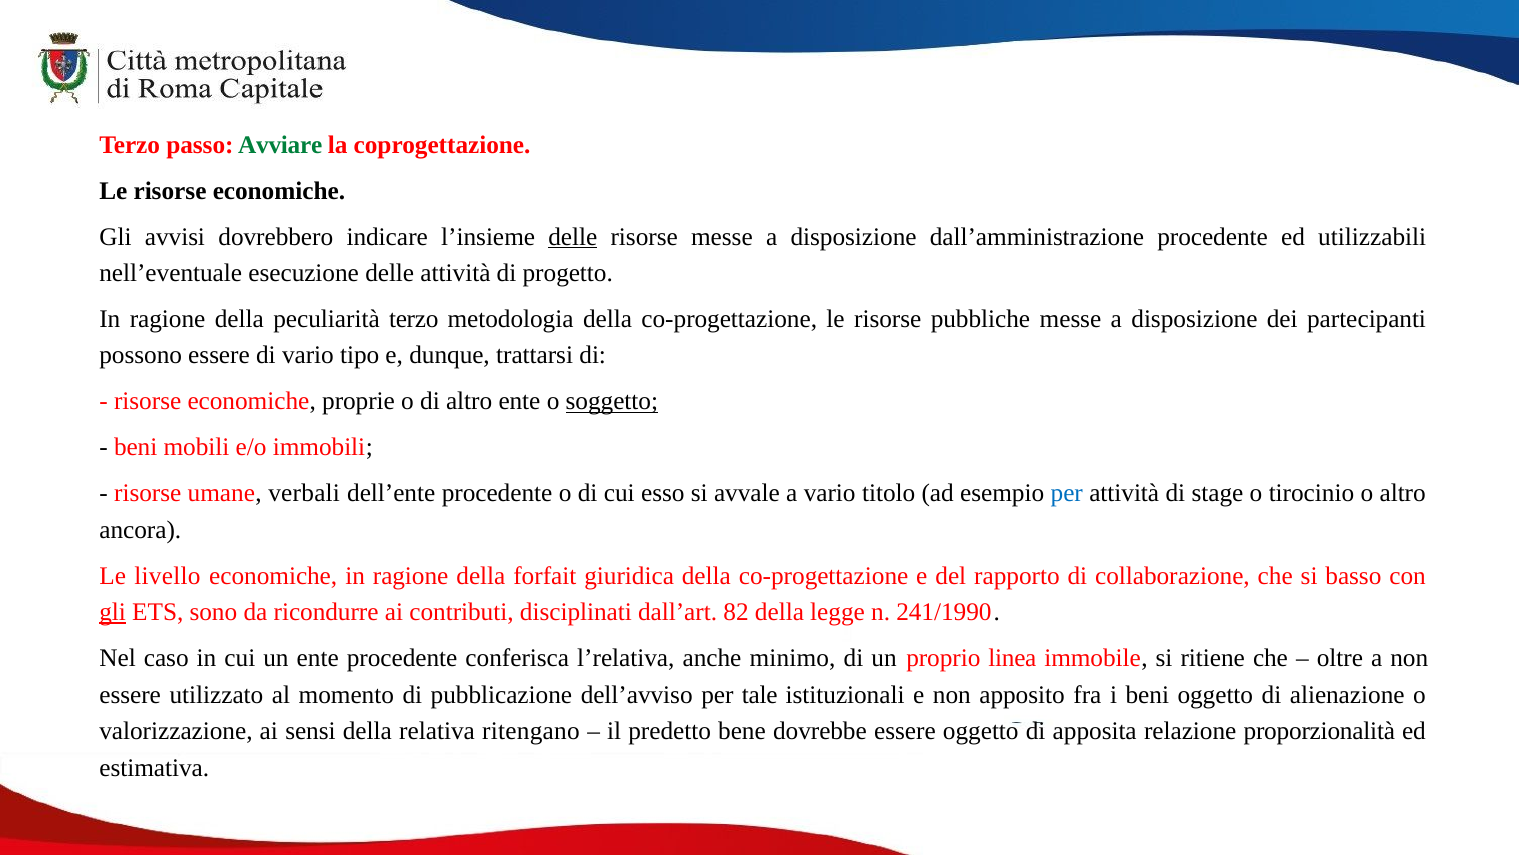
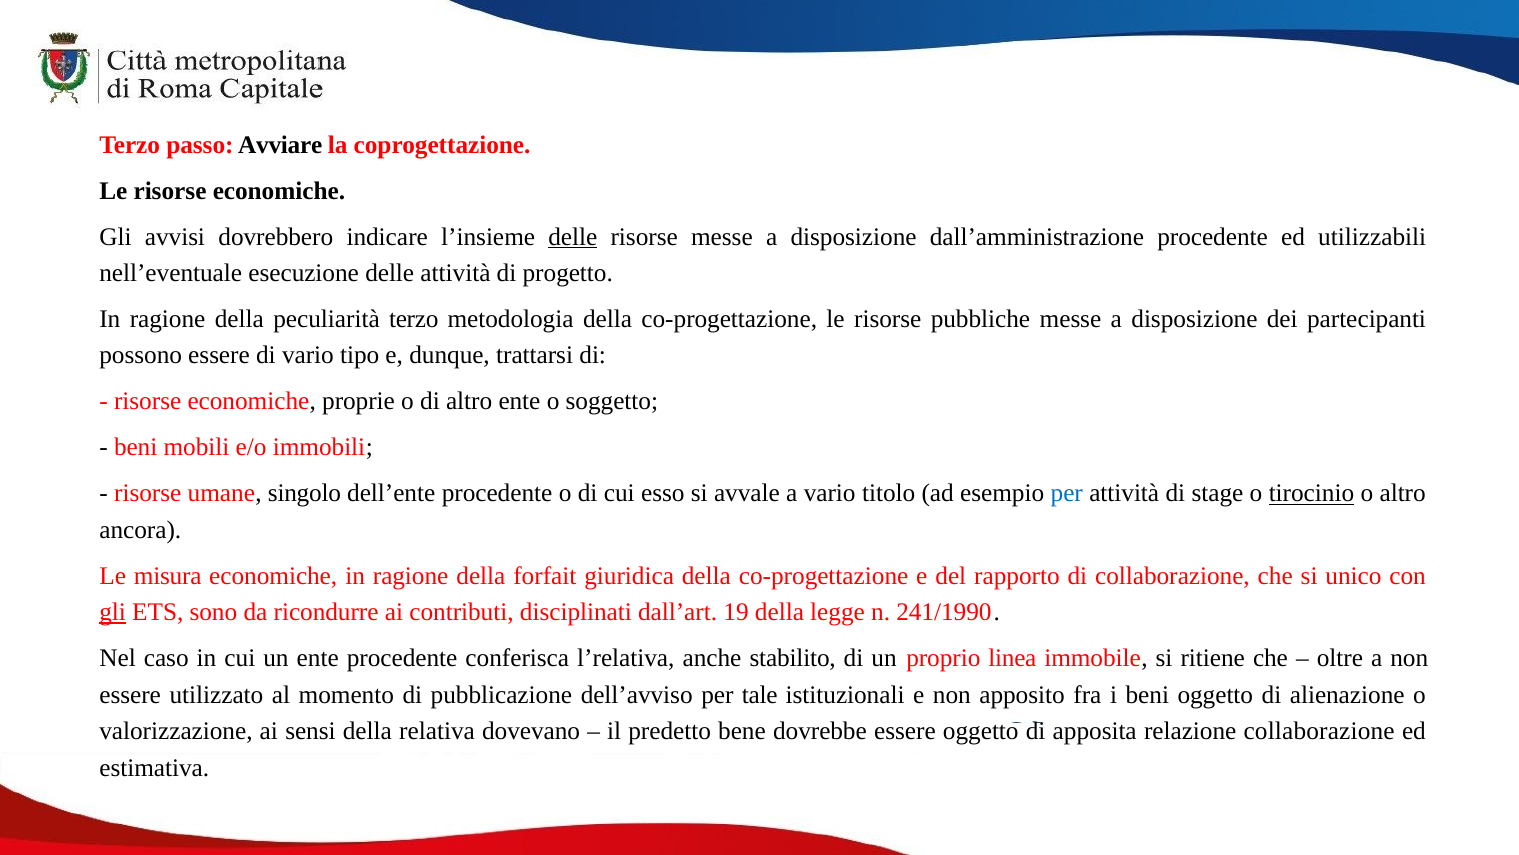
Avviare colour: green -> black (280, 145)
soggetto underline: present -> none (612, 401)
verbali: verbali -> singolo (304, 493)
tirocinio underline: none -> present (1311, 493)
livello: livello -> misura (168, 576)
basso: basso -> unico (1353, 576)
82: 82 -> 19 (736, 612)
minimo: minimo -> stabilito (793, 658)
ritengano: ritengano -> dovevano (531, 731)
relazione proporzionalità: proporzionalità -> collaborazione (1319, 731)
